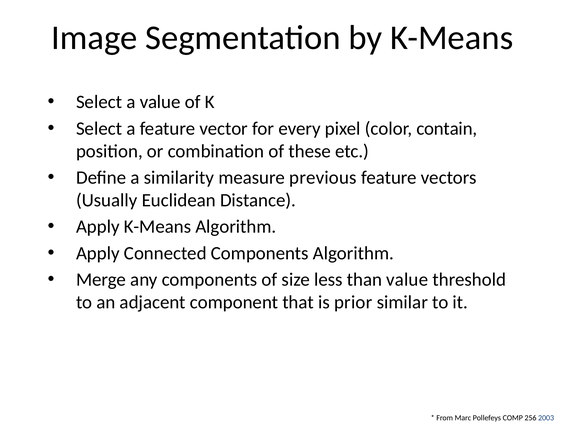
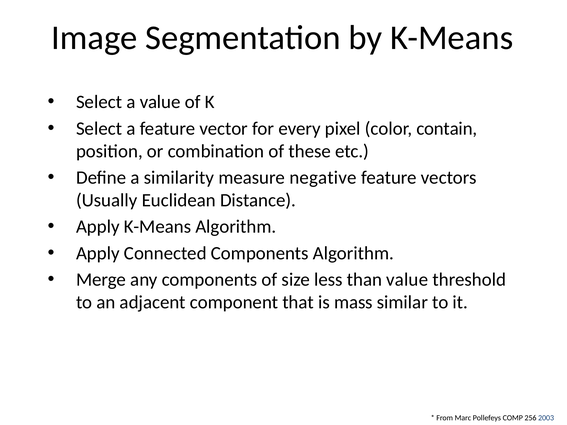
previous: previous -> negative (323, 178)
prior: prior -> mass (353, 302)
